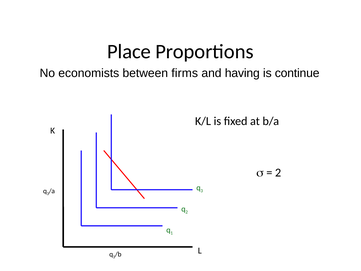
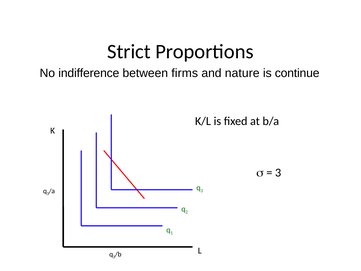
Place: Place -> Strict (129, 52)
economists: economists -> indifference (89, 73)
having: having -> nature (242, 73)
2: 2 -> 3 (278, 172)
